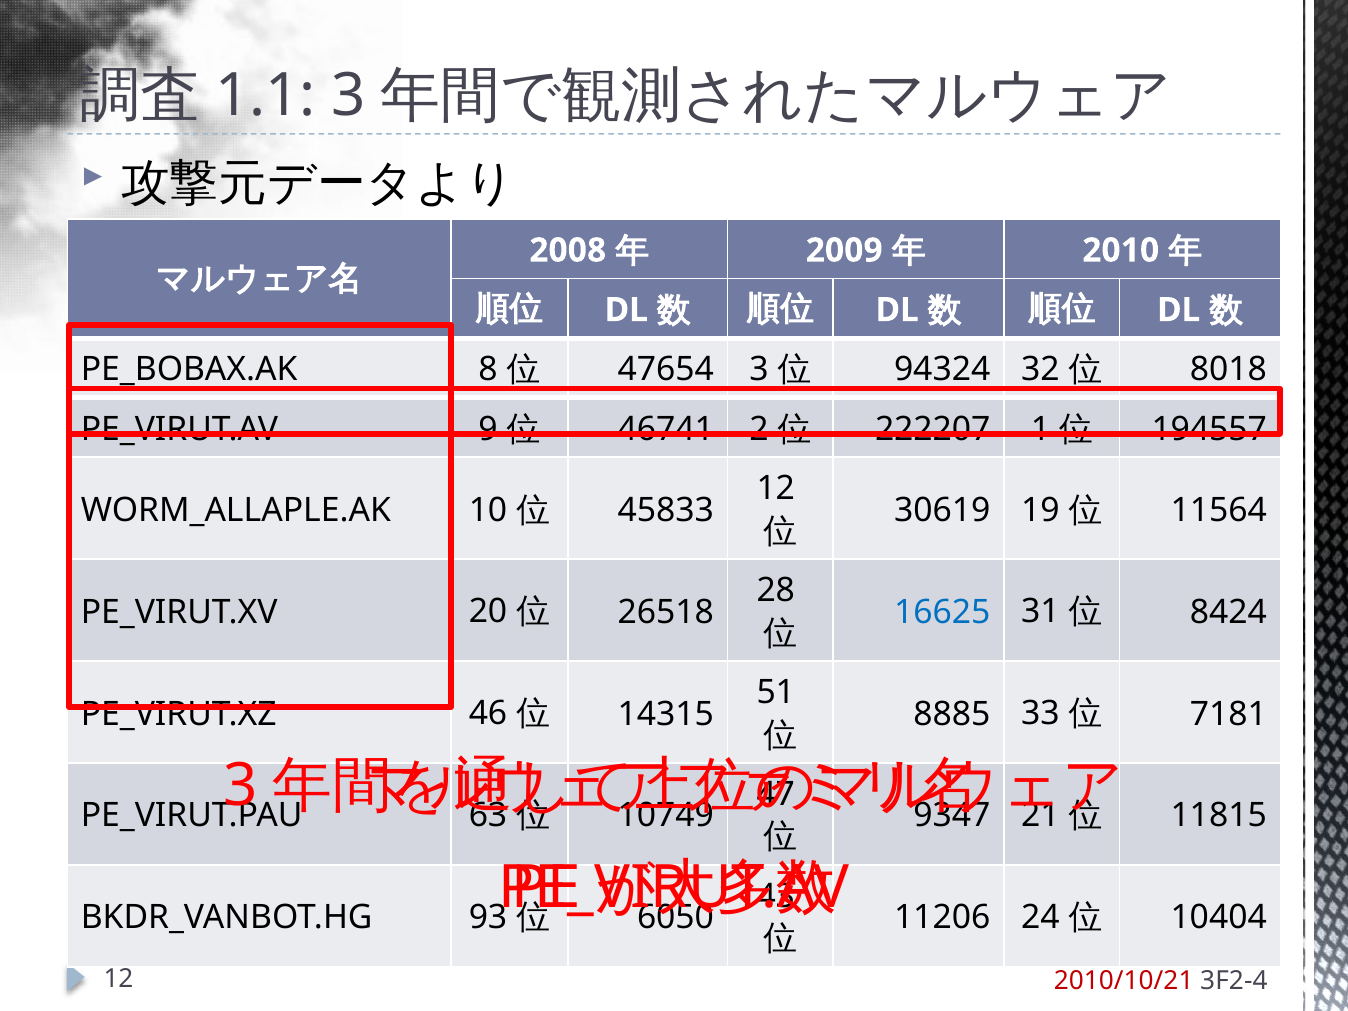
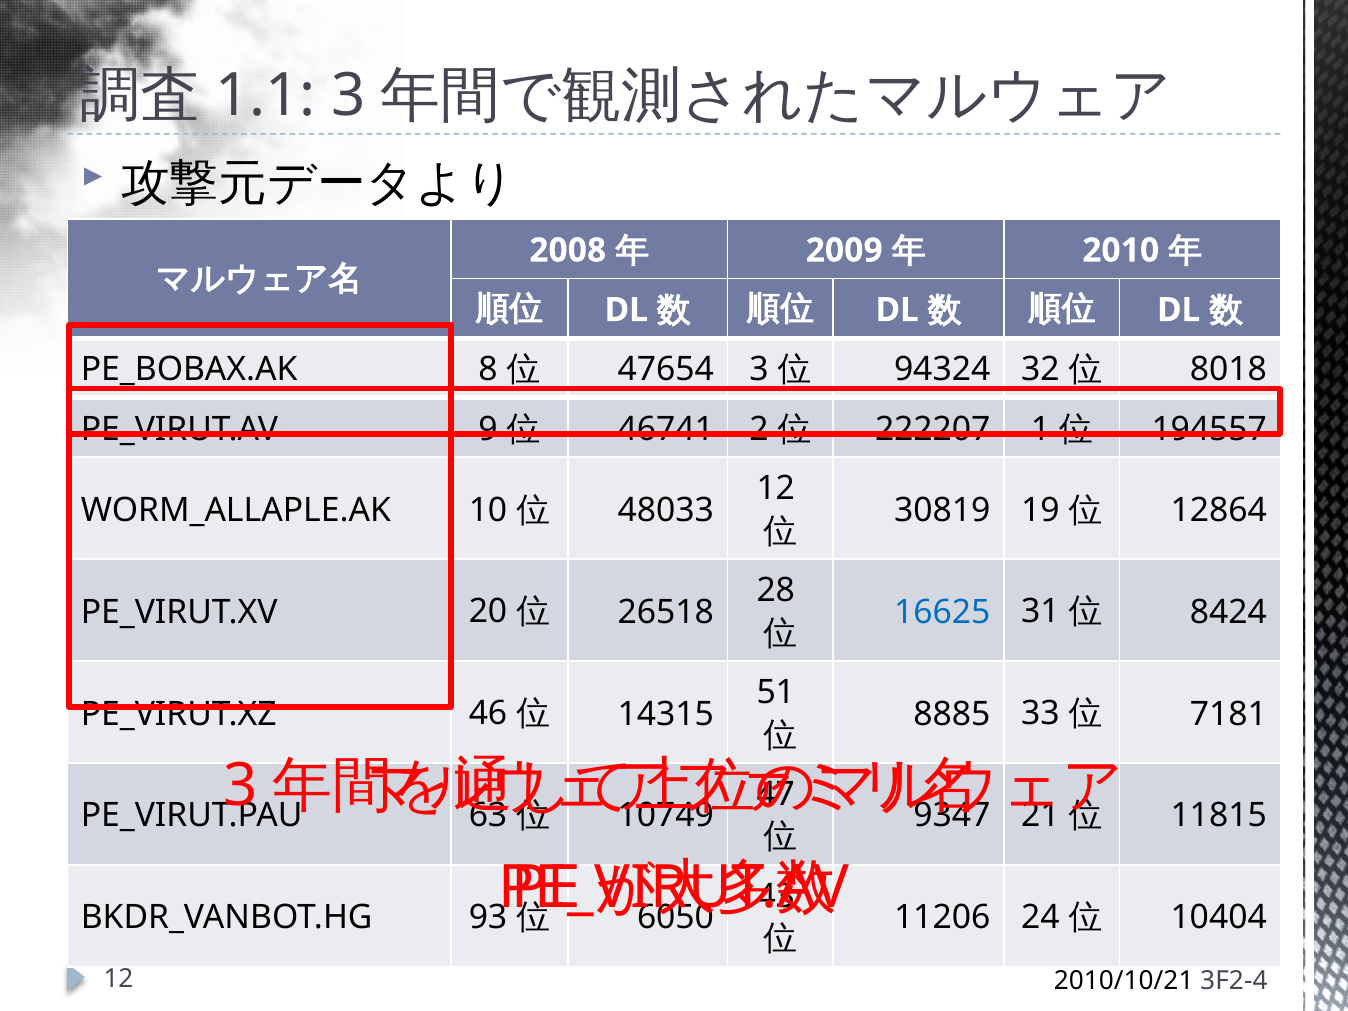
45833: 45833 -> 48033 (666, 510)
30619: 30619 -> 30819 (942, 510)
11564: 11564 -> 12864 (1219, 510)
2010/10/21 colour: red -> black (1124, 980)
